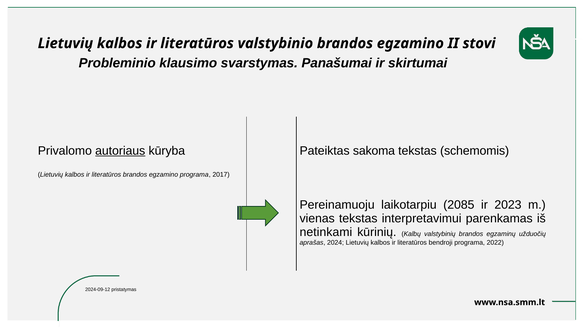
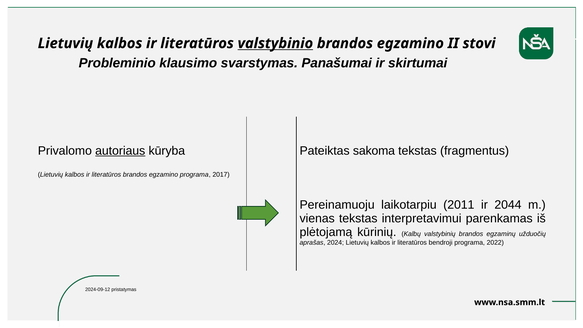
valstybinio underline: none -> present (275, 43)
schemomis: schemomis -> fragmentus (475, 151)
2085: 2085 -> 2011 (459, 205)
2023: 2023 -> 2044 (508, 205)
netinkami: netinkami -> plėtojamą (326, 232)
